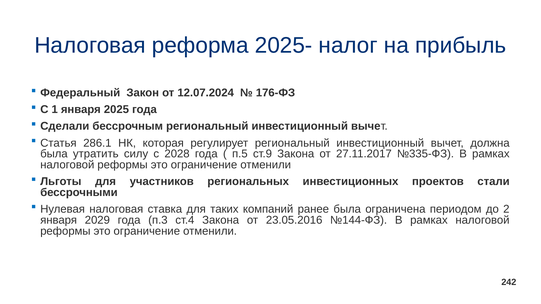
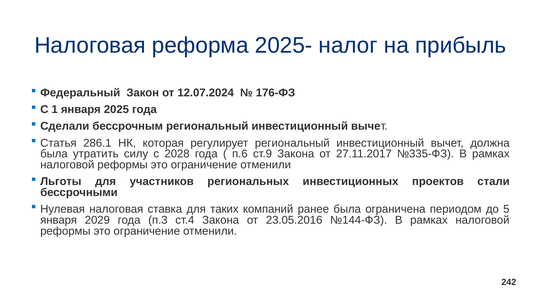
п.5: п.5 -> п.6 (240, 154)
2: 2 -> 5 (506, 209)
